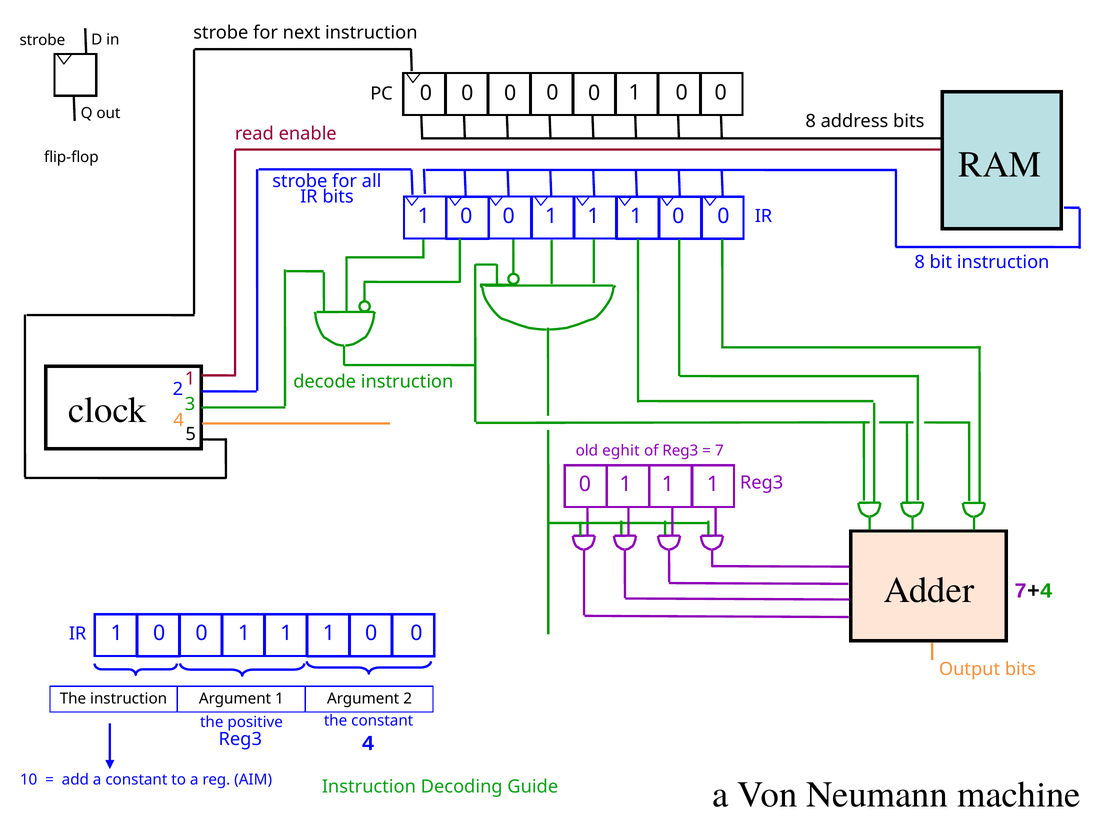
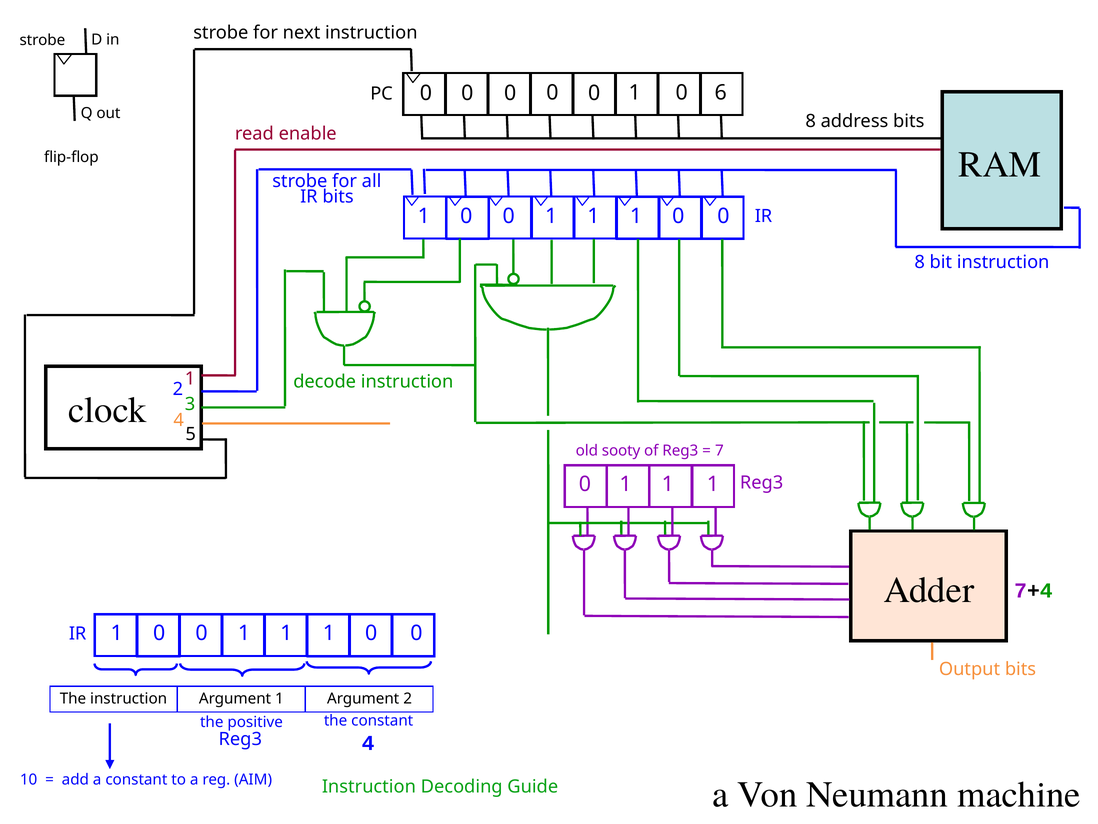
0: 0 -> 6 (721, 93)
eghit: eghit -> sooty (621, 450)
